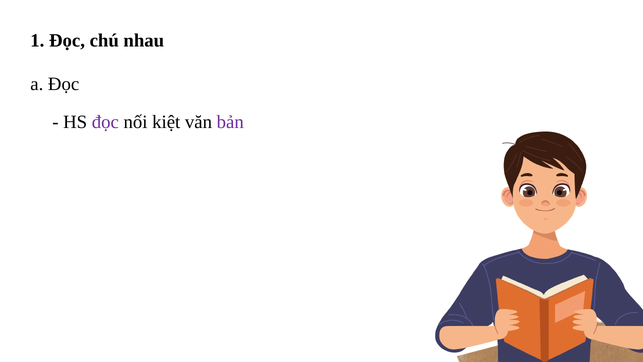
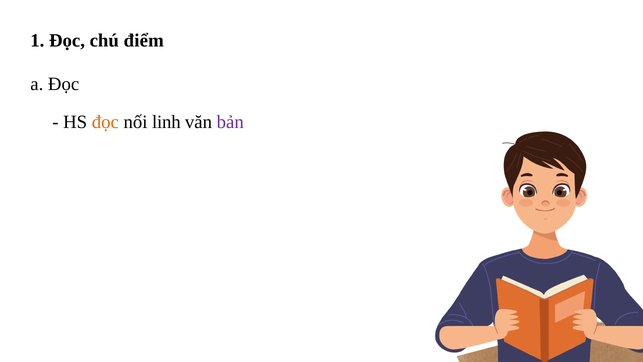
nhau: nhau -> điểm (144, 40)
đọc colour: purple -> orange (105, 122)
kiệt: kiệt -> linh (166, 122)
